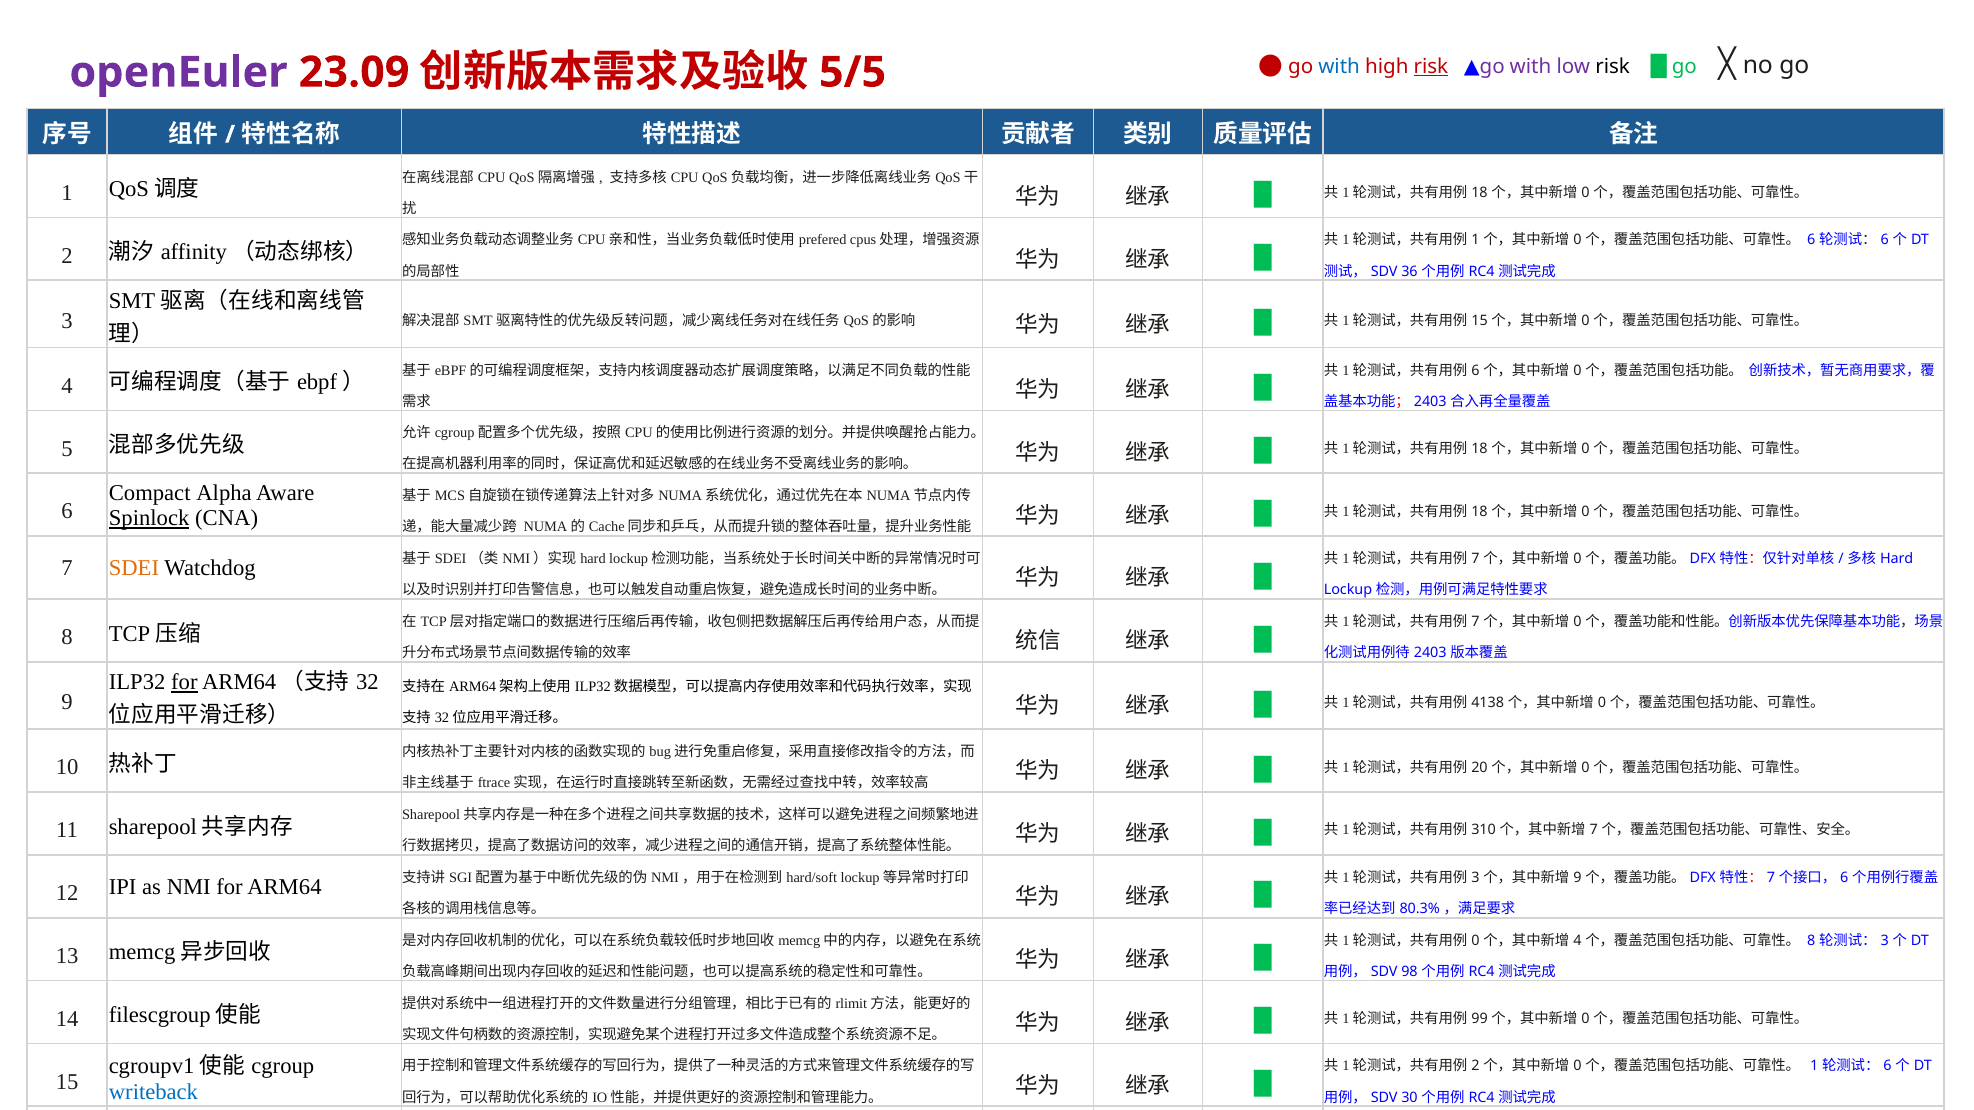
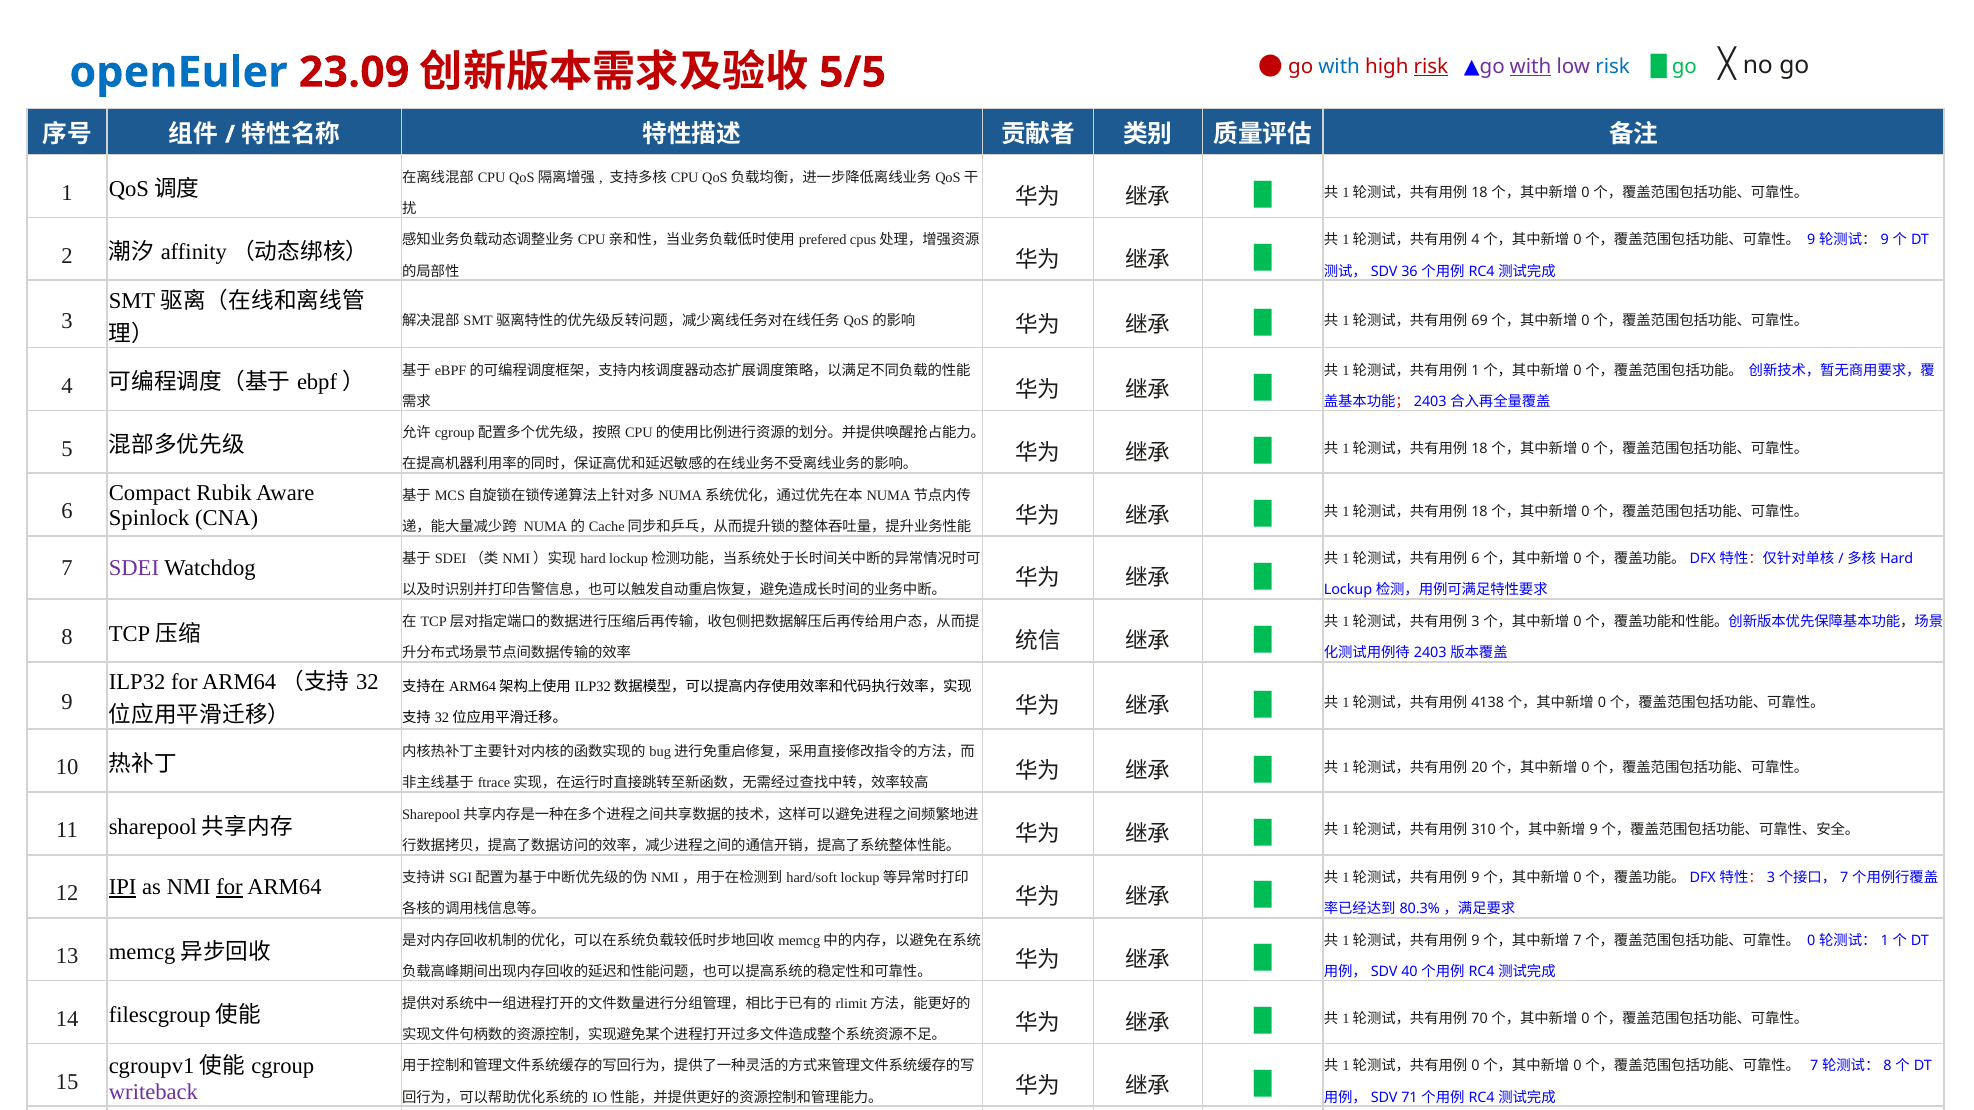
with underline: none -> present (1531, 67)
risk colour: black -> blue (1613, 67)
openEuler colour: purple -> blue (178, 72)
1: 1 -> 4 (1475, 240)
6: 6 -> 9 (1811, 240)
6: 6 -> 9 (1885, 240)
15: 15 -> 69 (1480, 321)
6: 6 -> 1 (1475, 370)
Alpha: Alpha -> Rubik (224, 493)
Spinlock underline: present -> none (149, 518)
7: 7 -> 6 (1475, 559)
SDEI colour: orange -> purple (134, 569)
7: 7 -> 3 (1475, 622)
for underline: present -> none (184, 683)
7: 7 -> 9 (1594, 830)
3: 3 -> 9 (1475, 878)
9: 9 -> 0 (1577, 878)
7: 7 -> 3 (1771, 878)
6: 6 -> 7 (1844, 878)
IPI underline: none -> present (123, 887)
for underline: none -> present (230, 887)
0: 0 -> 9 (1475, 941)
4: 4 -> 7 (1577, 941)
8: 8 -> 0 (1811, 941)
3: 3 -> 1 (1885, 941)
98: 98 -> 40 (1410, 972)
99: 99 -> 70 (1480, 1019)
2: 2 -> 0 (1475, 1067)
1: 1 -> 7 (1814, 1067)
6: 6 -> 8 (1888, 1067)
writeback colour: blue -> purple (153, 1093)
30: 30 -> 71 (1410, 1098)
